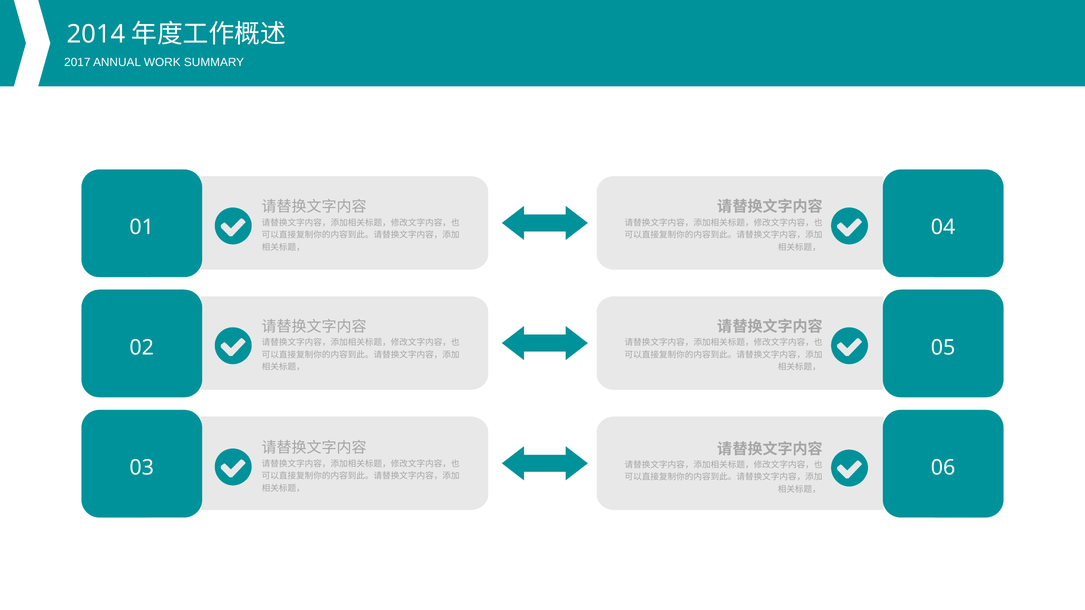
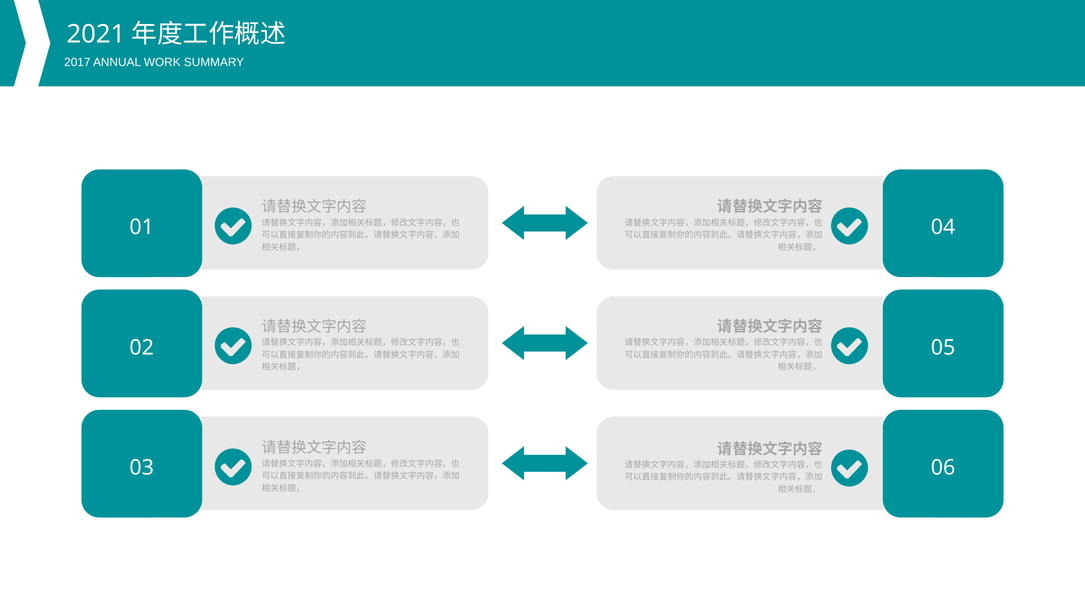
2014: 2014 -> 2021 (96, 34)
